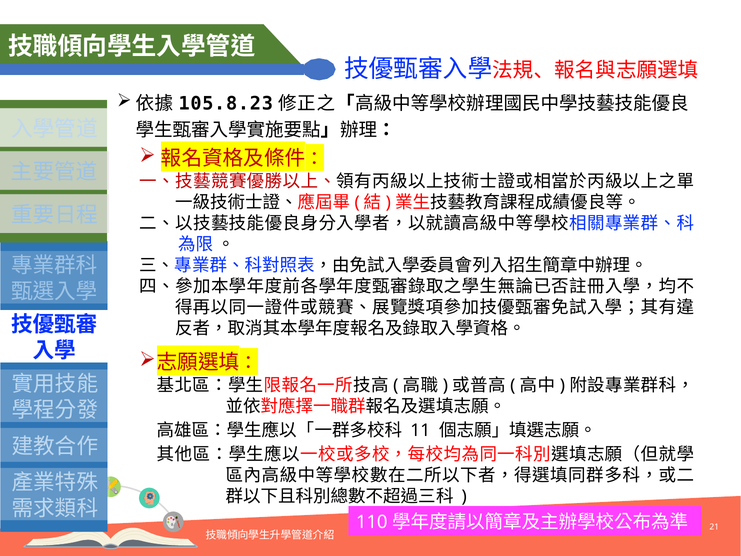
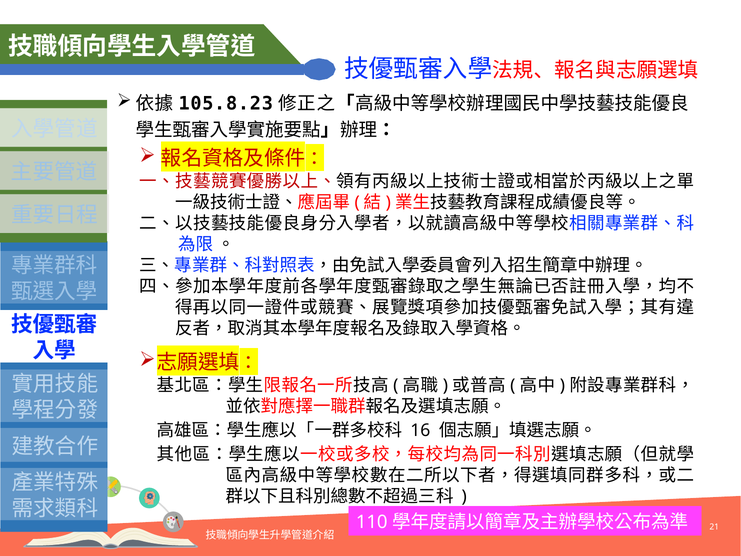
11: 11 -> 16 (420, 430)
